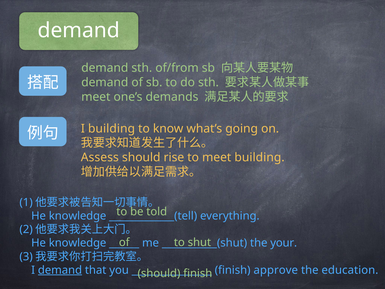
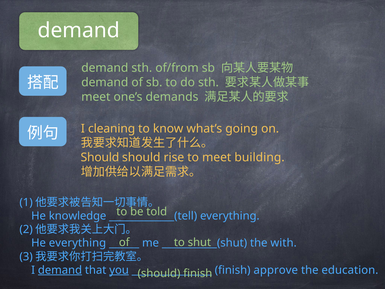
I building: building -> cleaning (112, 128)
Assess: Assess -> Should (100, 157)
knowledge: knowledge -> everything (77, 243)
your: your -> with (284, 243)
you underline: none -> present (119, 270)
